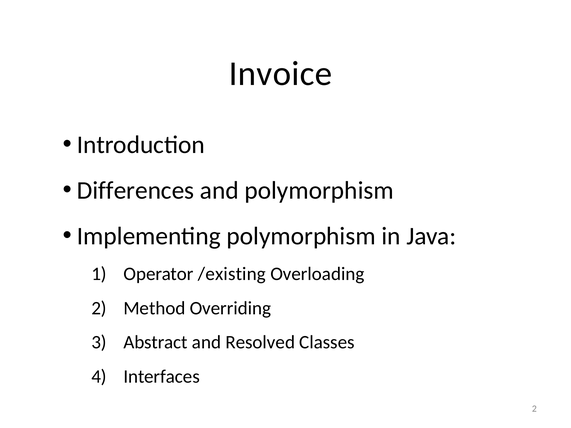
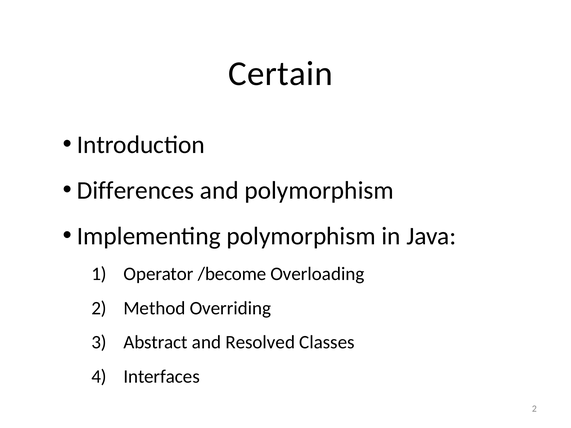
Invoice: Invoice -> Certain (281, 74)
/existing: /existing -> /become (232, 274)
